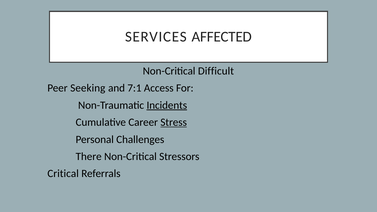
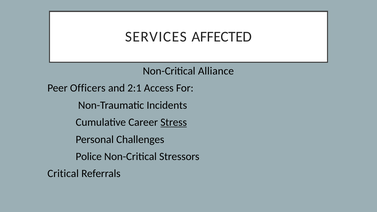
Difficult: Difficult -> Alliance (216, 71)
Seeking: Seeking -> Officers (88, 88)
7:1: 7:1 -> 2:1 (134, 88)
Incidents underline: present -> none (167, 105)
There: There -> Police (89, 157)
